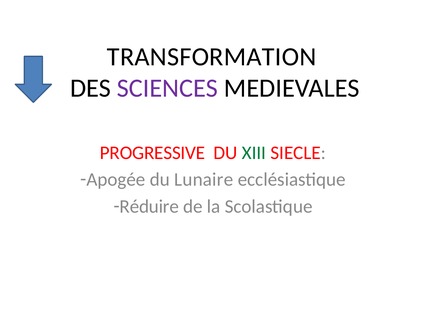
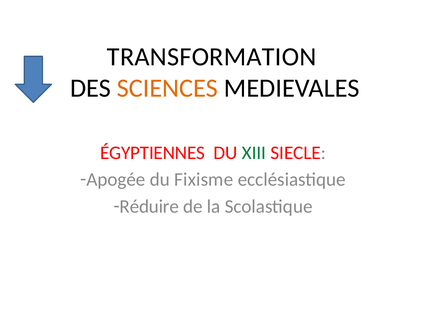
SCIENCES colour: purple -> orange (167, 88)
PROGRESSIVE: PROGRESSIVE -> ÉGYPTIENNES (153, 153)
Lunaire: Lunaire -> Fixisme (204, 179)
